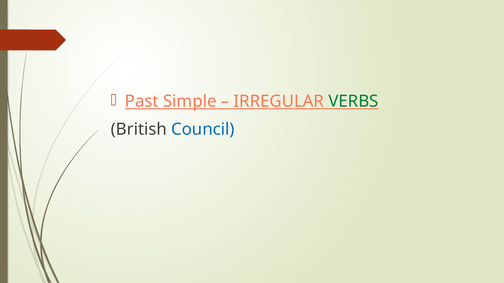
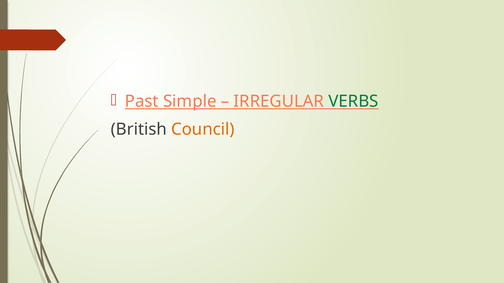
Council colour: blue -> orange (203, 129)
